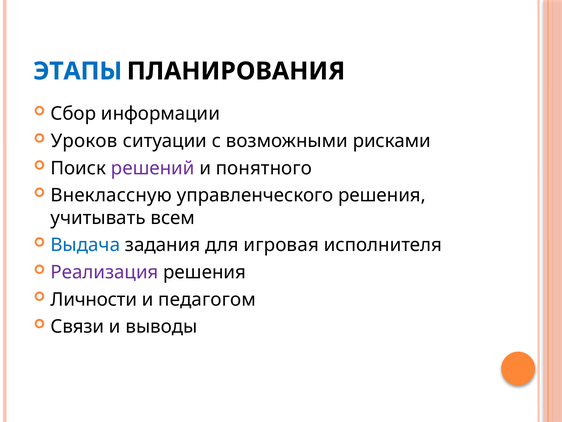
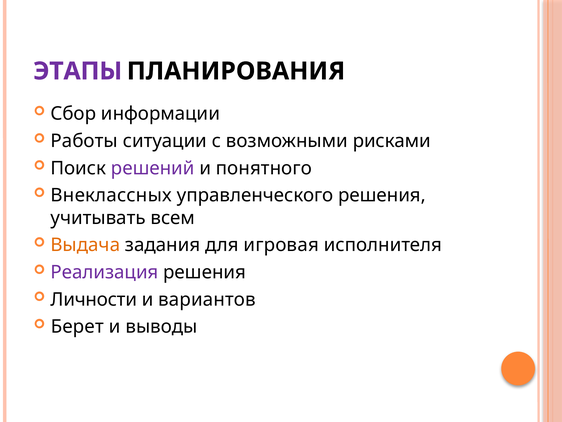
ЭТАПЫ colour: blue -> purple (78, 71)
Уроков: Уроков -> Работы (84, 141)
Внеклассную: Внеклассную -> Внеклассных (111, 195)
Выдача colour: blue -> orange (85, 245)
педагогом: педагогом -> вариантов (207, 299)
Связи: Связи -> Берет (77, 326)
